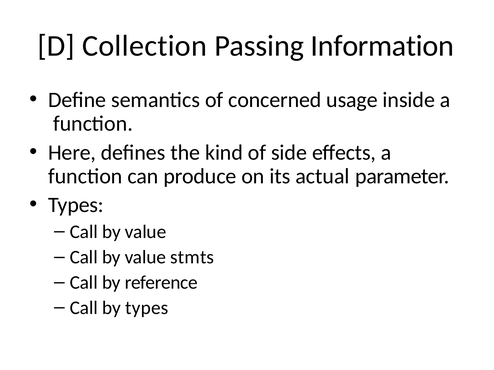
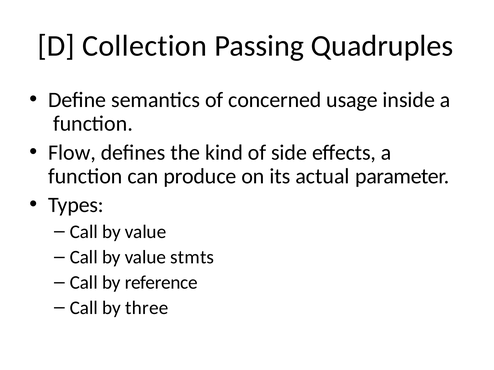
Information: Information -> Quadruples (382, 46)
Here: Here -> Flow (72, 153)
by types: types -> three (147, 308)
